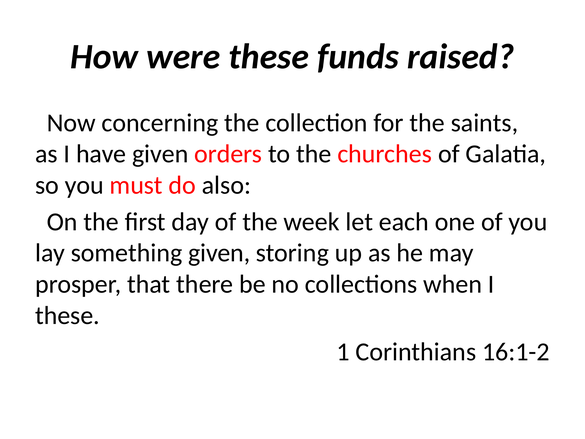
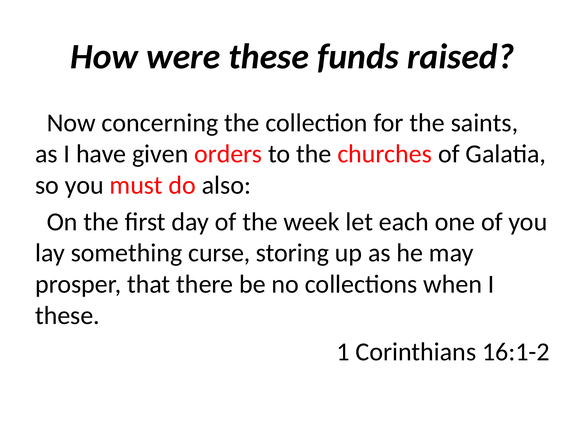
something given: given -> curse (219, 253)
